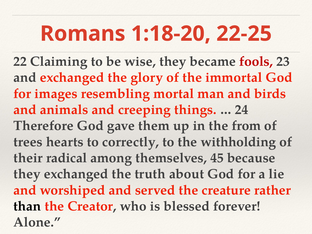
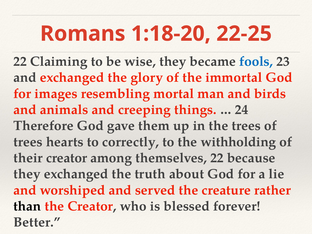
fools colour: red -> blue (256, 61)
the from: from -> trees (246, 126)
their radical: radical -> creator (67, 158)
themselves 45: 45 -> 22 (217, 158)
Alone: Alone -> Better (37, 222)
